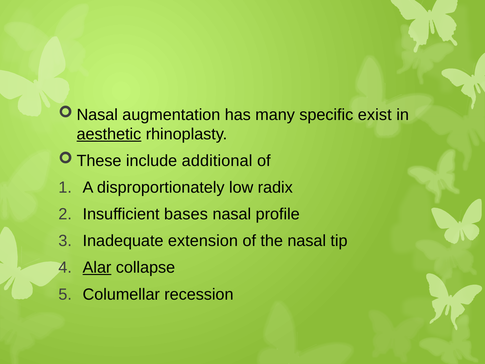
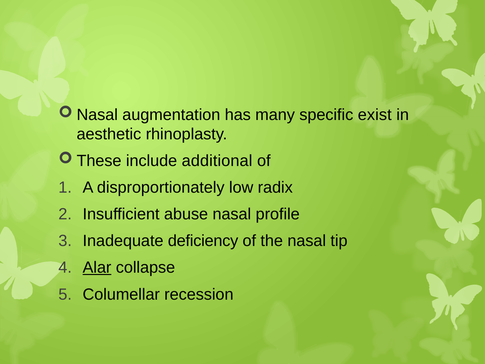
aesthetic underline: present -> none (109, 134)
bases: bases -> abuse (186, 214)
extension: extension -> deficiency (203, 241)
